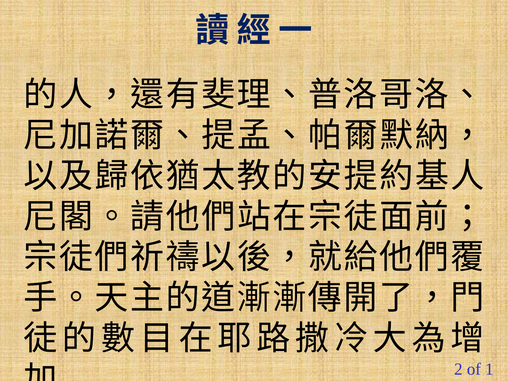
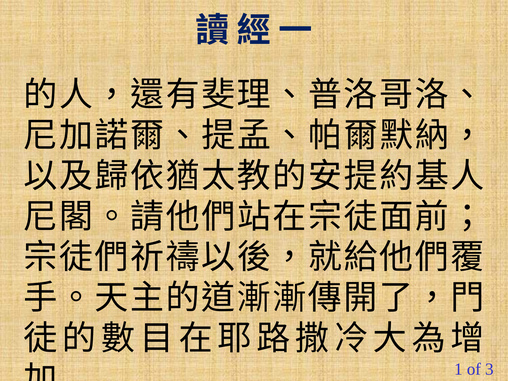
2: 2 -> 1 (458, 369)
1: 1 -> 3 (489, 369)
